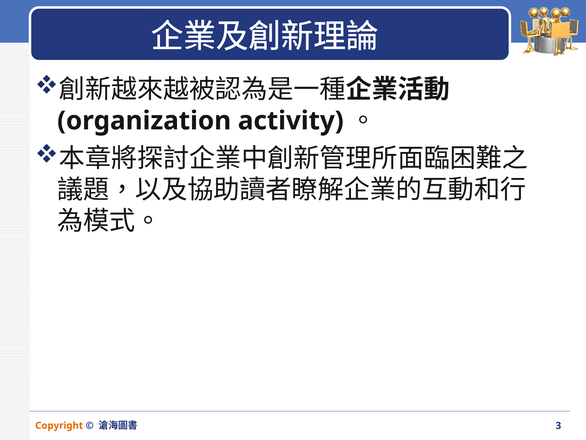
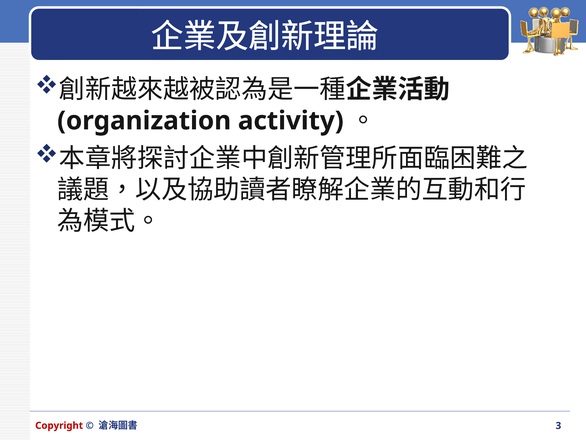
Copyright colour: orange -> red (59, 425)
